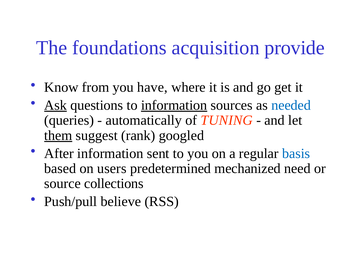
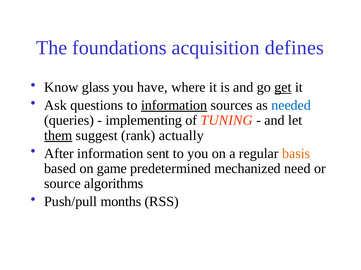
provide: provide -> defines (294, 48)
from: from -> glass (96, 88)
get underline: none -> present (283, 88)
Ask underline: present -> none (56, 105)
automatically: automatically -> implementing (144, 121)
googled: googled -> actually (181, 136)
basis colour: blue -> orange (296, 154)
users: users -> game (112, 169)
collections: collections -> algorithms (114, 184)
believe: believe -> months (121, 202)
